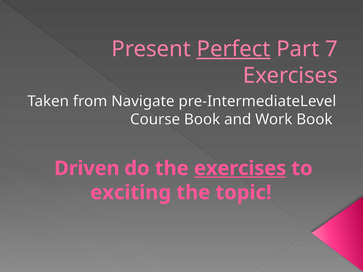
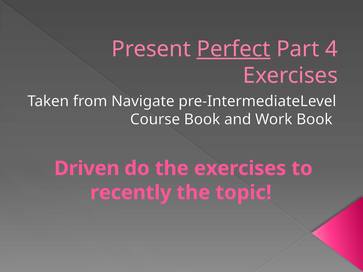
7: 7 -> 4 (331, 49)
exercises underline: present -> none (240, 169)
exciting: exciting -> recently (131, 193)
